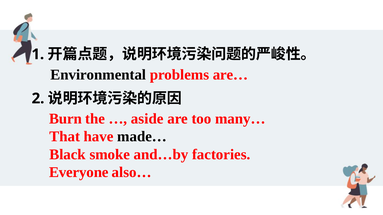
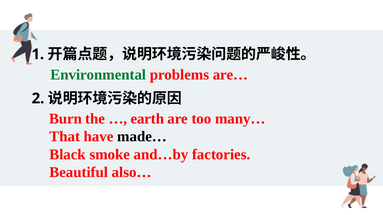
Environmental colour: black -> green (98, 75)
aside: aside -> earth (147, 119)
Everyone: Everyone -> Beautiful (79, 173)
